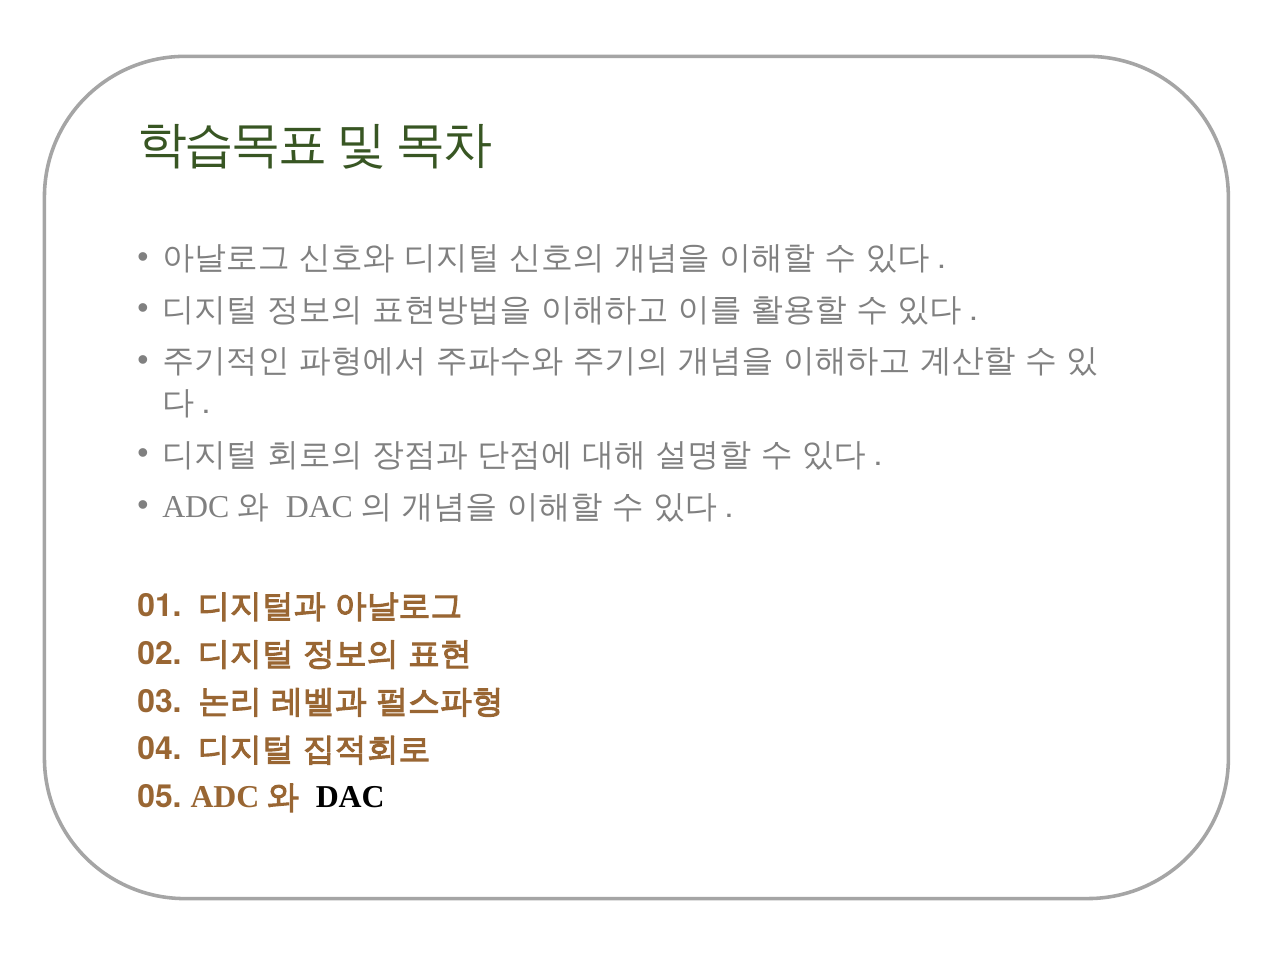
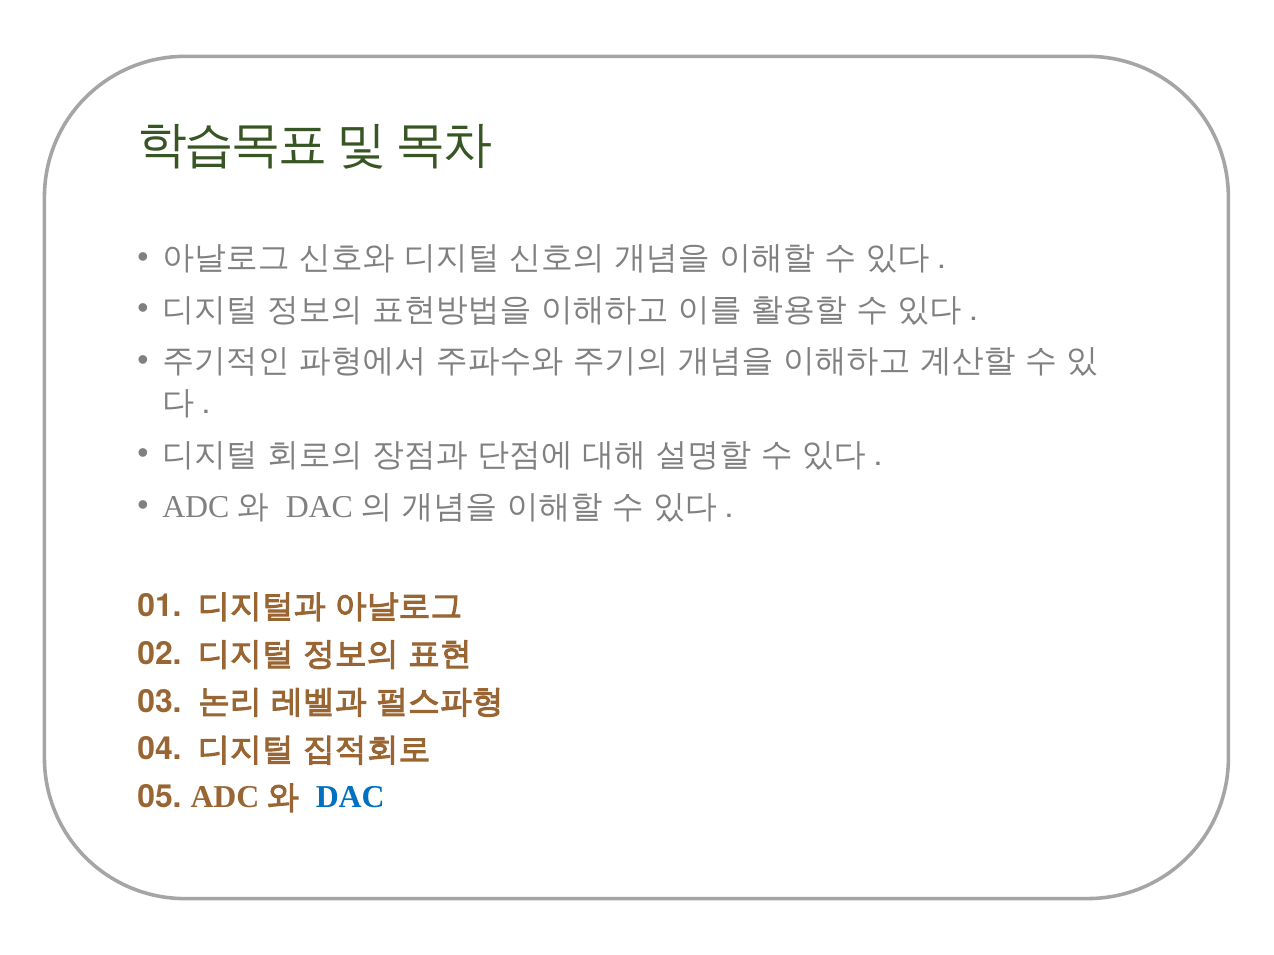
DAC colour: black -> blue (350, 798)
